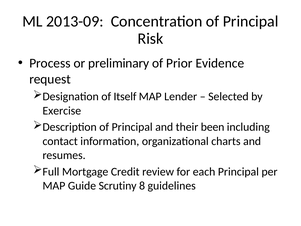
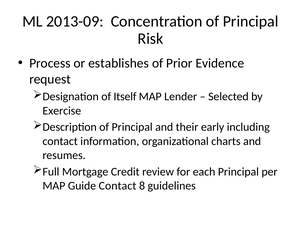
preliminary: preliminary -> establishes (119, 63)
been: been -> early (213, 127)
Guide Scrutiny: Scrutiny -> Contact (117, 186)
